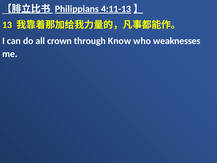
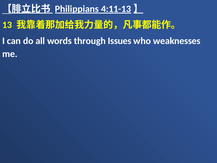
crown: crown -> words (59, 41)
Know: Know -> Issues (120, 41)
